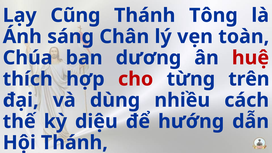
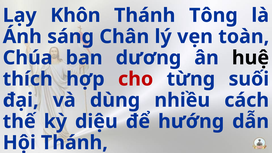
Cũng: Cũng -> Khôn (75, 15)
huệ colour: red -> black (250, 58)
trên: trên -> suối (249, 79)
